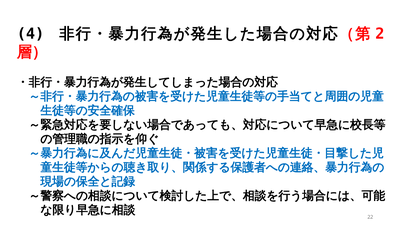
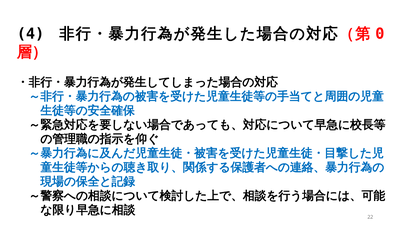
2: 2 -> 0 (380, 34)
